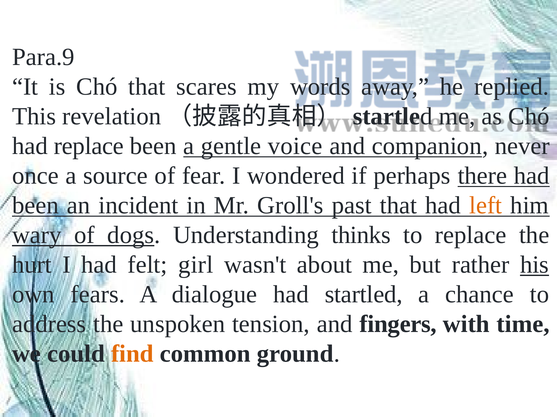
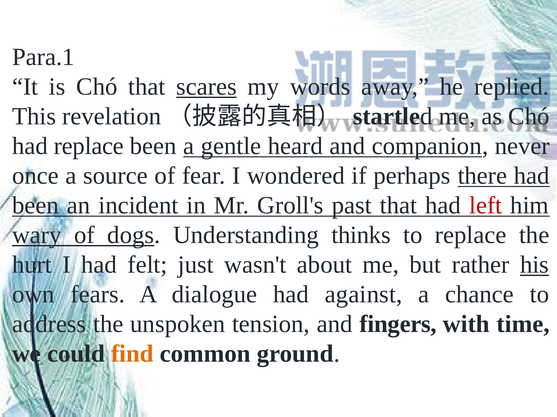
Para.9: Para.9 -> Para.1 (43, 57)
scares underline: none -> present (206, 87)
voice: voice -> heard (295, 146)
left colour: orange -> red (486, 206)
girl: girl -> just (196, 265)
had startled: startled -> against (364, 295)
